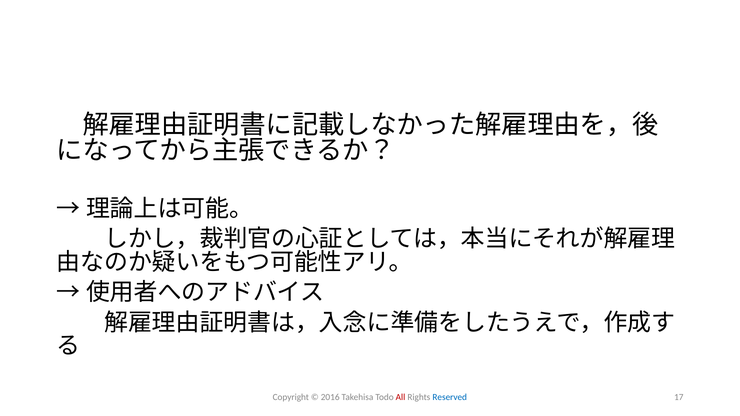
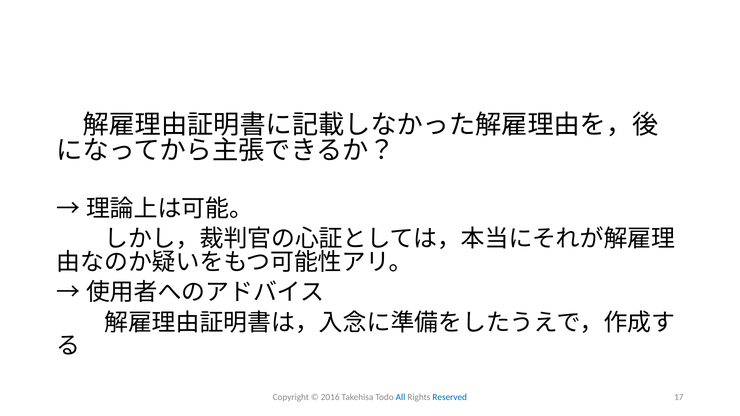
All colour: red -> blue (401, 398)
